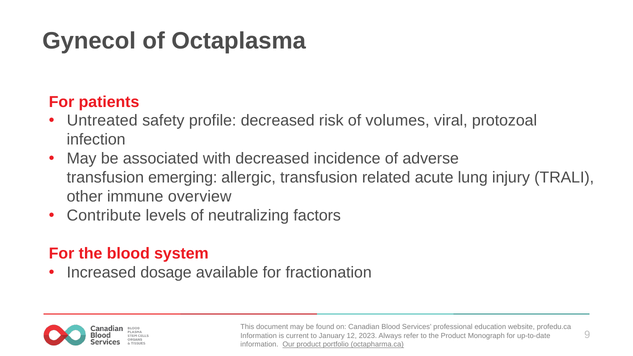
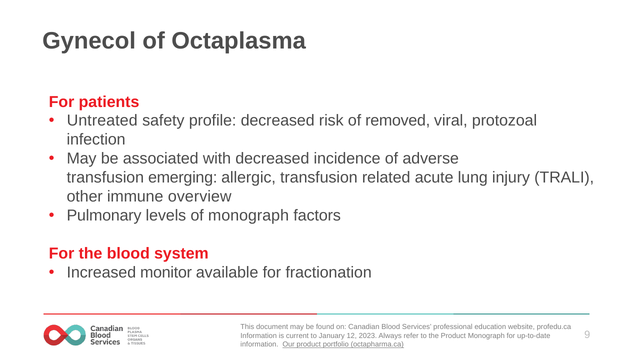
volumes: volumes -> removed (398, 121)
Contribute: Contribute -> Pulmonary (104, 216)
of neutralizing: neutralizing -> monograph (249, 216)
dosage: dosage -> monitor (166, 273)
